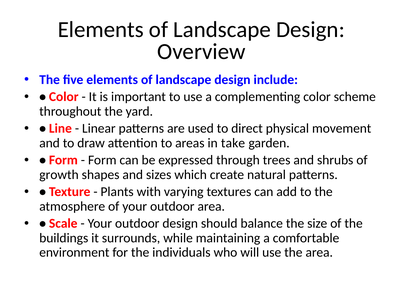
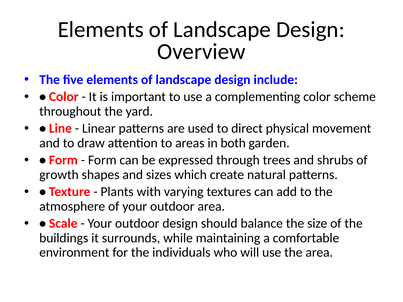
take: take -> both (233, 143)
